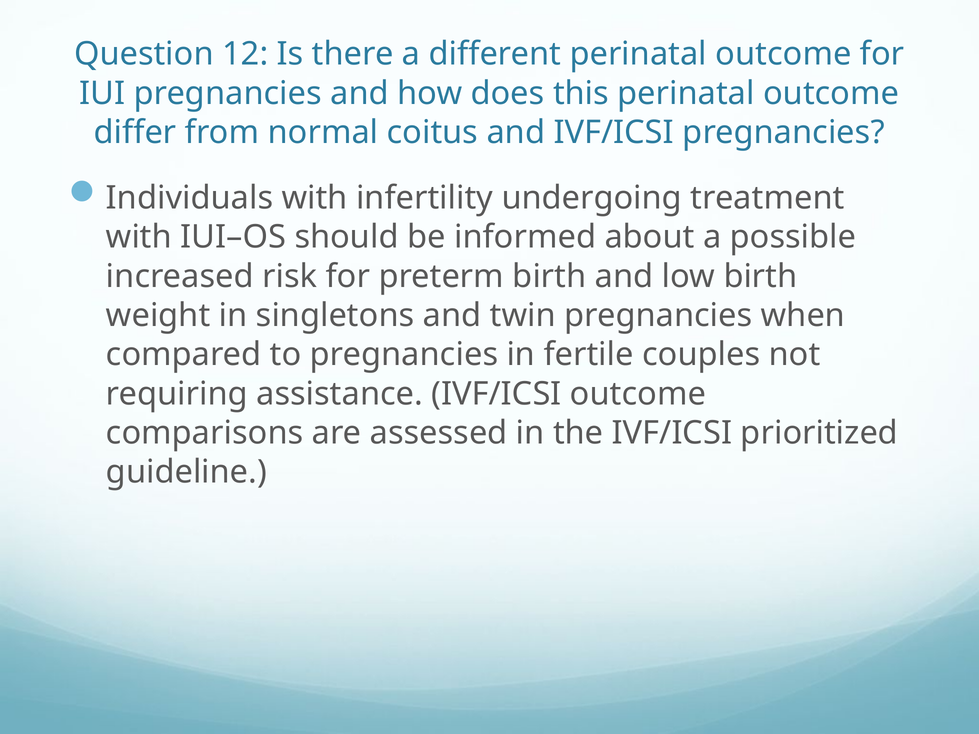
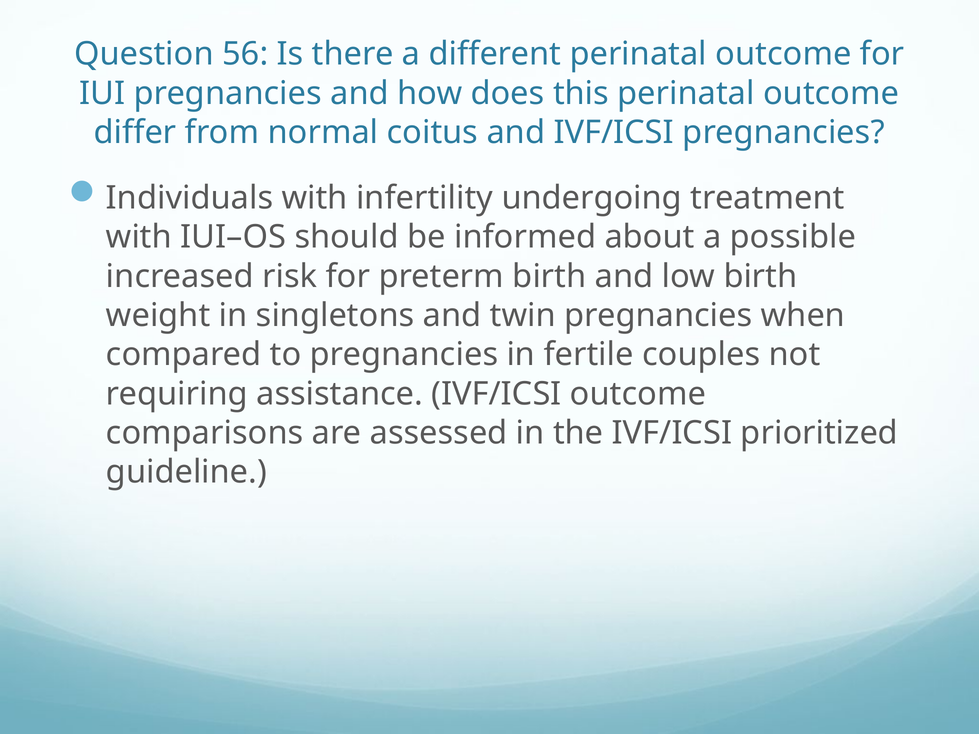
12: 12 -> 56 (245, 54)
